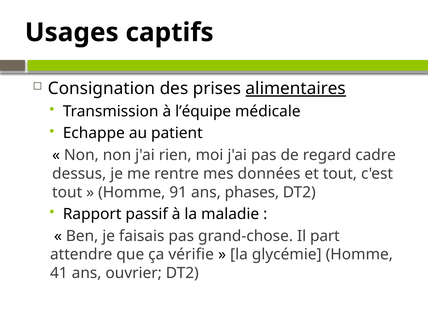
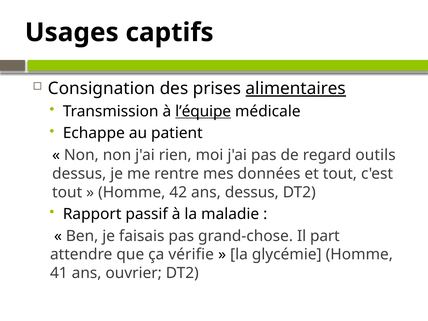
l’équipe underline: none -> present (203, 111)
cadre: cadre -> outils (376, 155)
91: 91 -> 42 (178, 192)
ans phases: phases -> dessus (252, 192)
